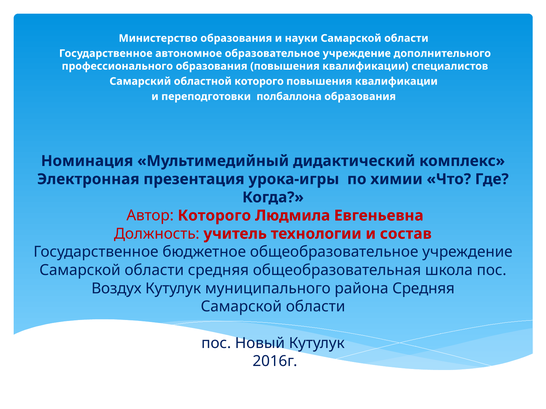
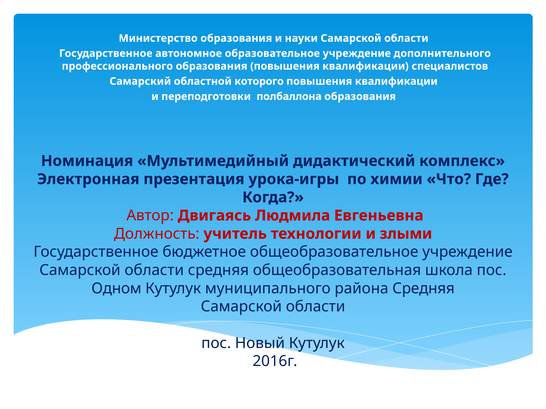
Автор Которого: Которого -> Двигаясь (214, 216)
состав: состав -> злыми (406, 234)
Воздух: Воздух -> Одном (116, 289)
